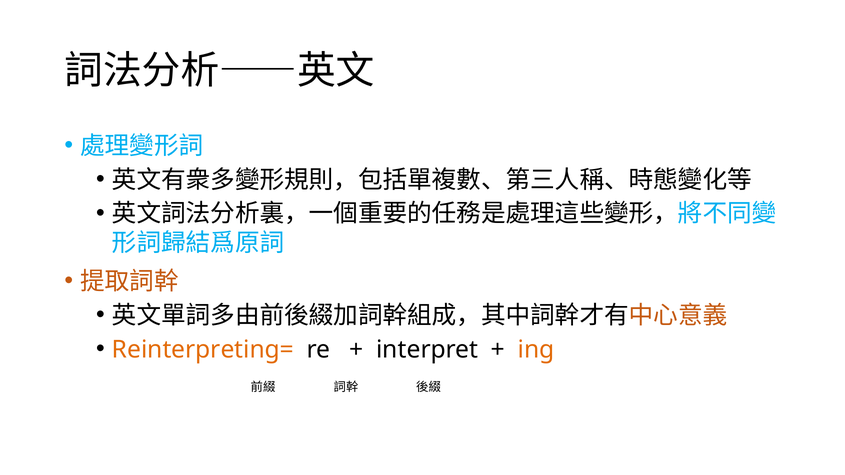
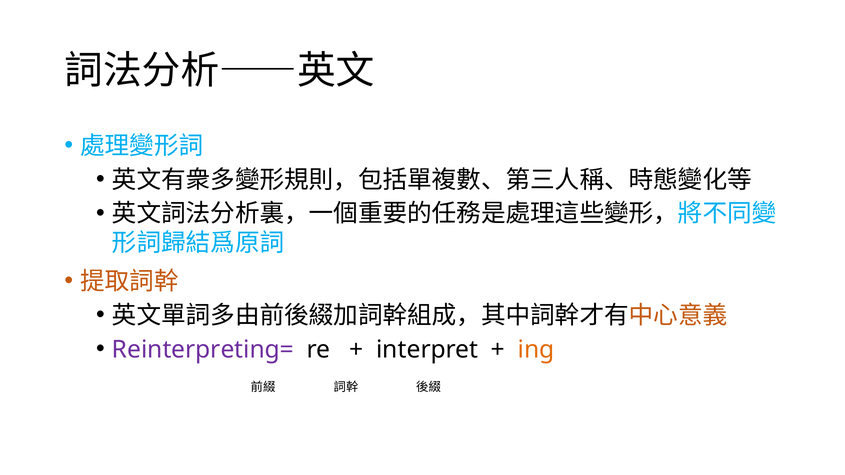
Reinterpreting= colour: orange -> purple (203, 350)
